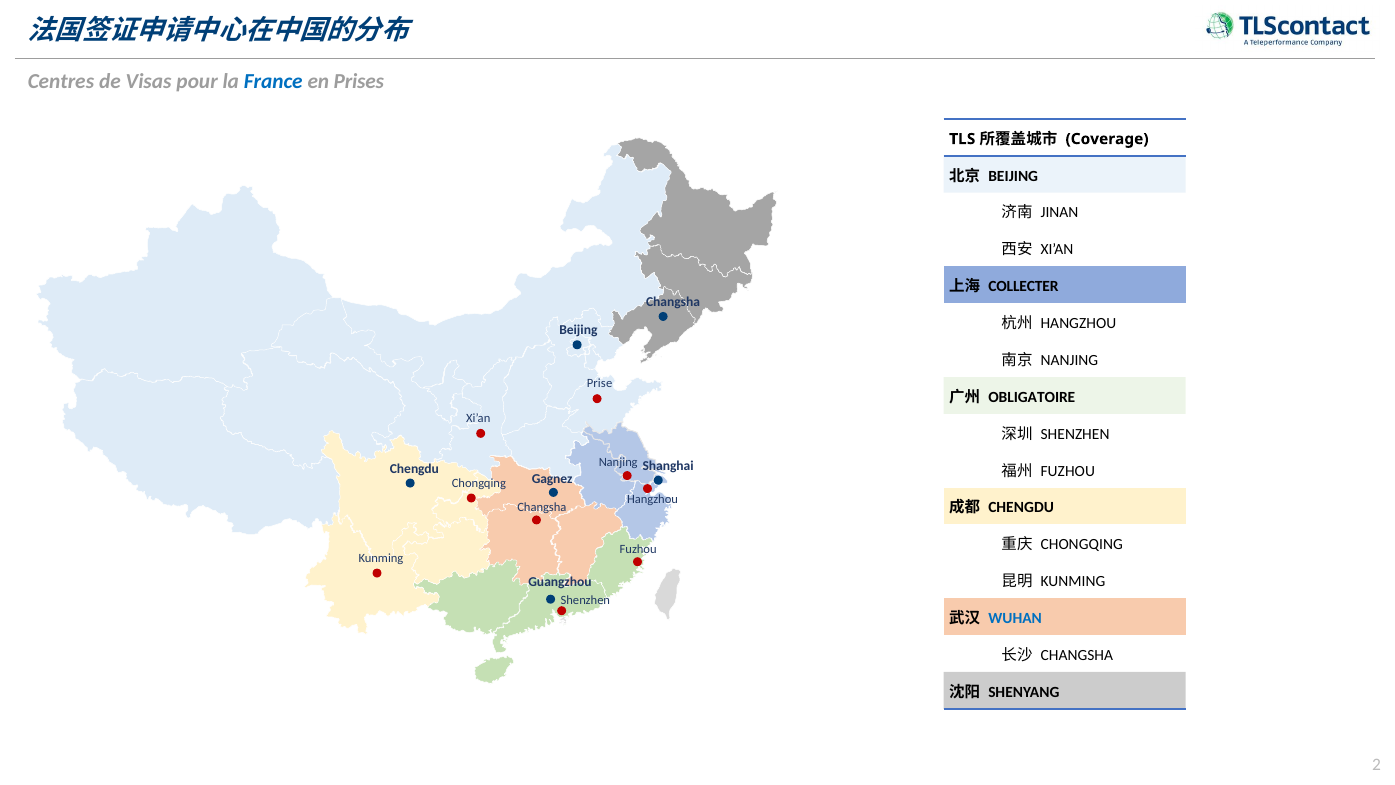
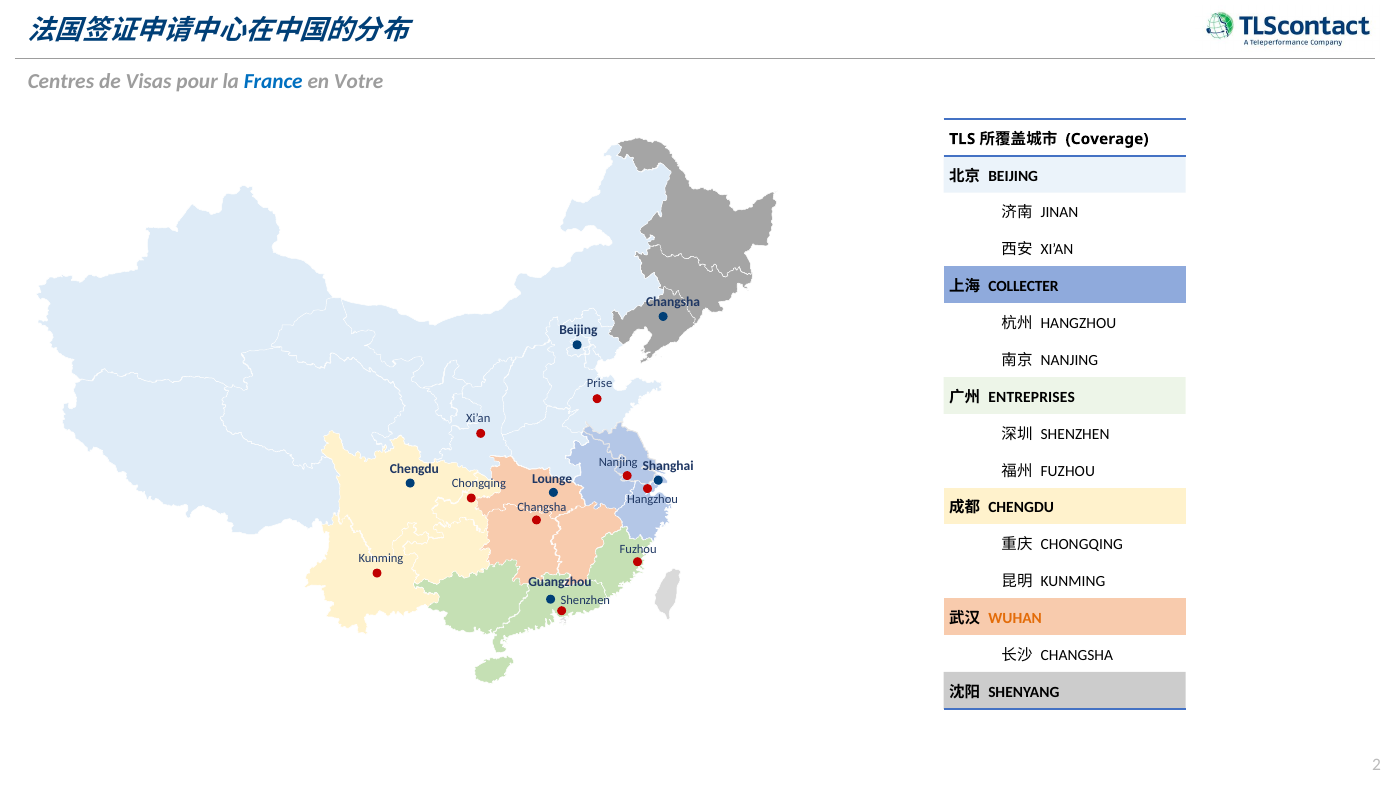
Prises: Prises -> Votre (359, 81)
OBLIGATOIRE: OBLIGATOIRE -> ENTREPRISES (1032, 397)
Gagnez: Gagnez -> Lounge (552, 479)
WUHAN colour: blue -> orange (1015, 618)
